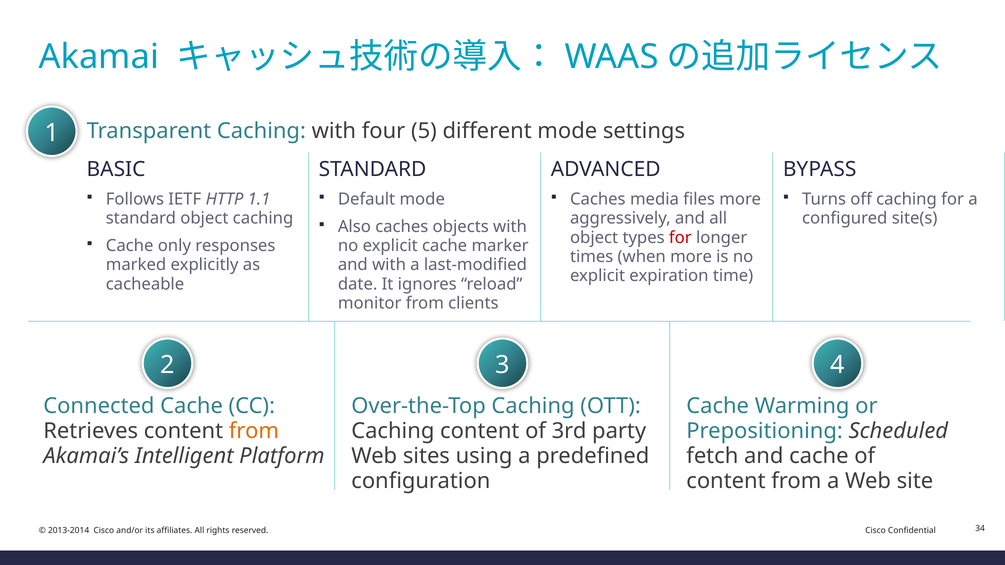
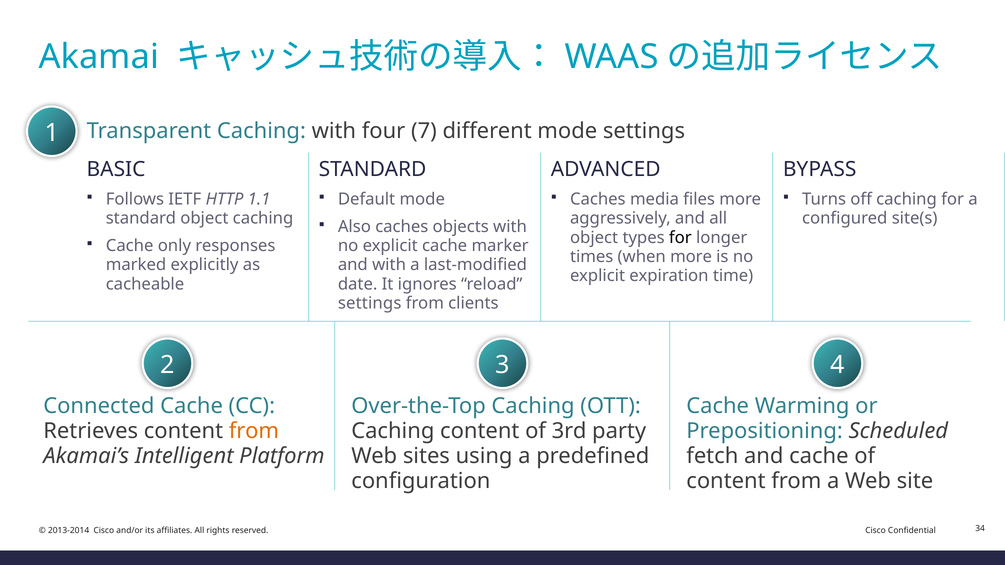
5: 5 -> 7 (424, 131)
for colour: red -> black (680, 238)
monitor: monitor -> settings (370, 303)
